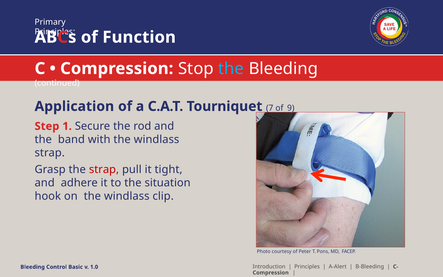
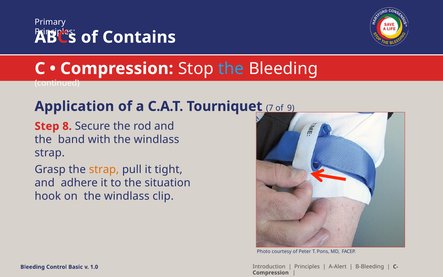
Function: Function -> Contains (139, 37)
1: 1 -> 8 (67, 126)
strap colour: red -> orange (104, 169)
